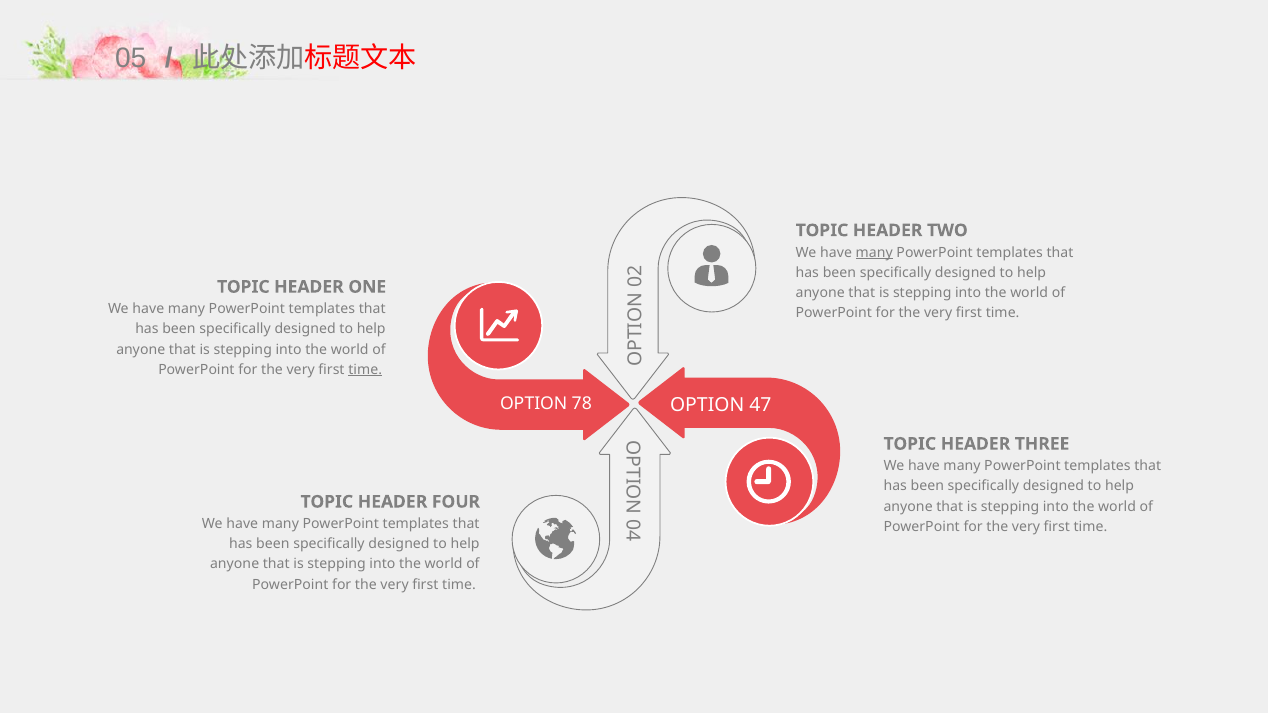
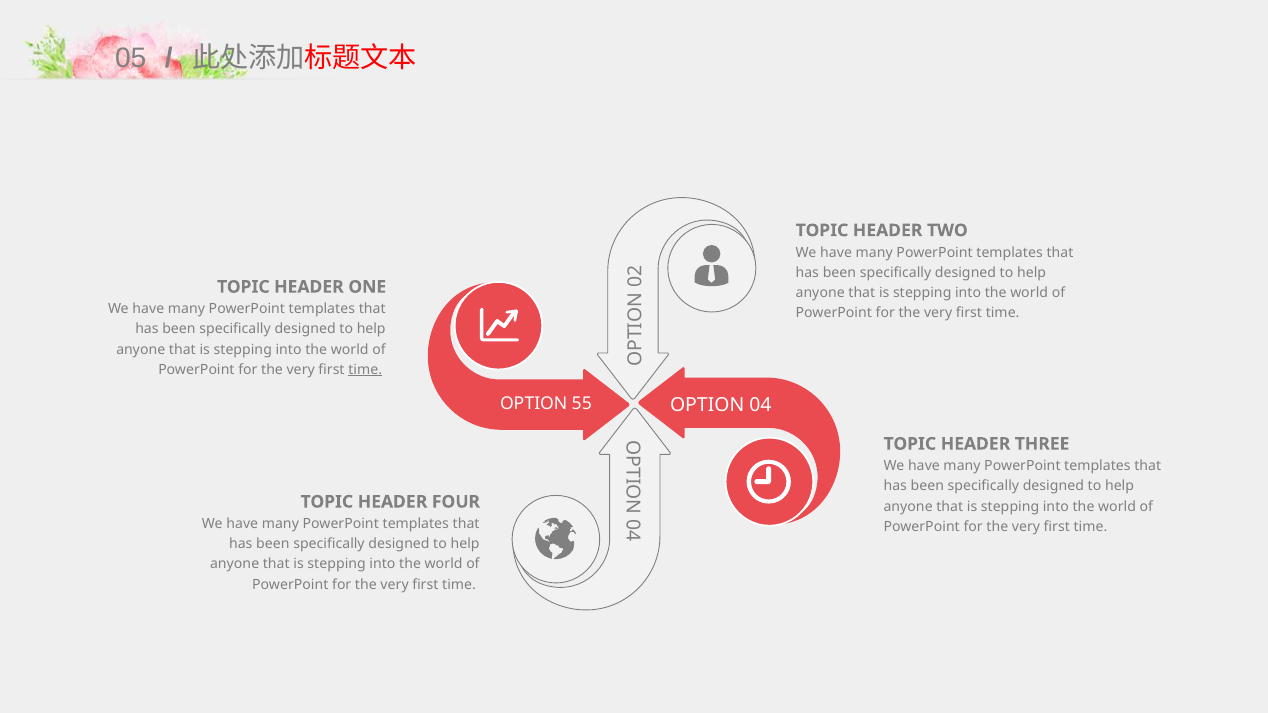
many underline: present -> none (874, 253)
78: 78 -> 55 (582, 404)
47: 47 -> 04 (760, 405)
